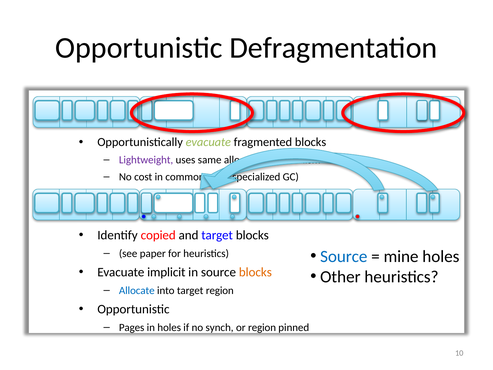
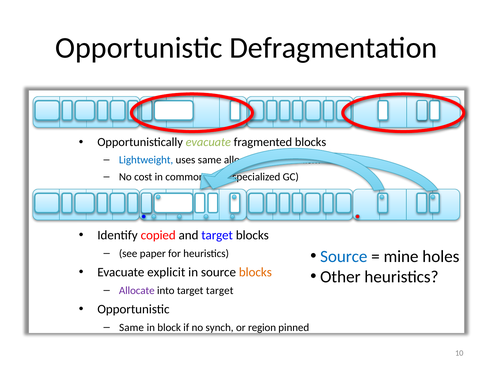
Lightweight colour: purple -> blue (146, 160)
implicit: implicit -> explicit (166, 272)
Allocate colour: blue -> purple (137, 290)
target region: region -> target (220, 290)
Pages: Pages -> Same (132, 327)
in holes: holes -> block (169, 327)
